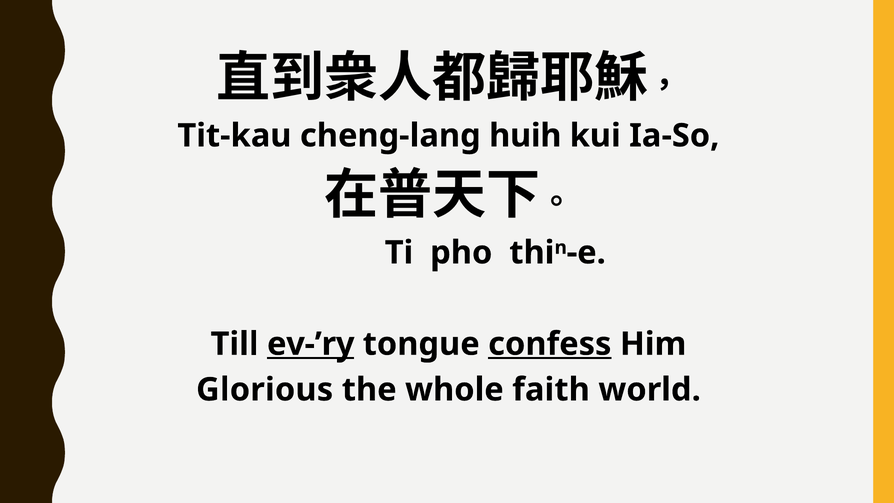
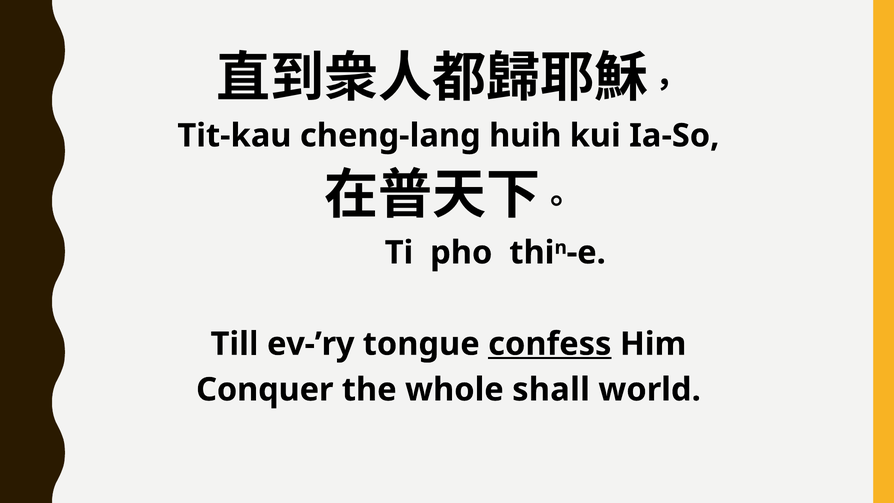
ev-’ry underline: present -> none (311, 344)
Glorious: Glorious -> Conquer (265, 390)
faith: faith -> shall (551, 390)
